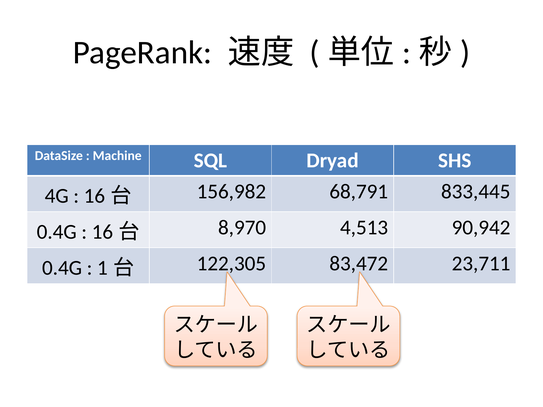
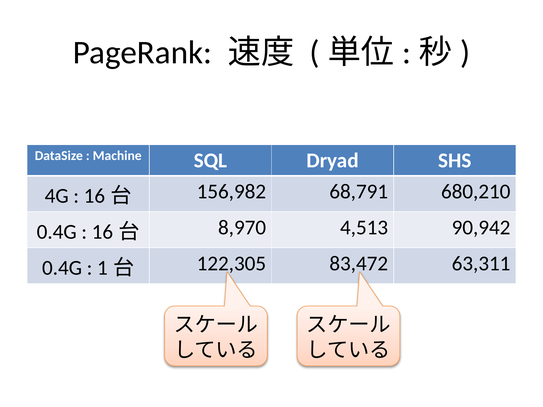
833,445: 833,445 -> 680,210 (476, 192)
23,711: 23,711 -> 63,311 (481, 264)
